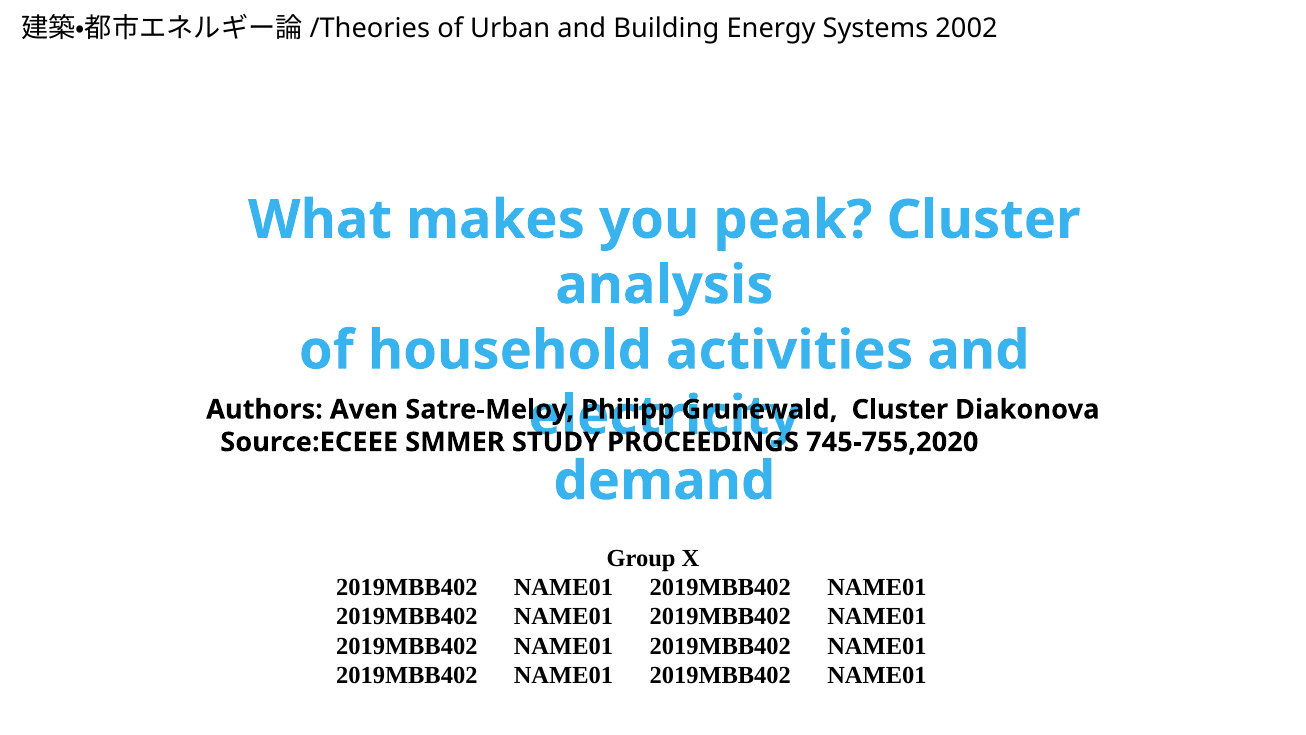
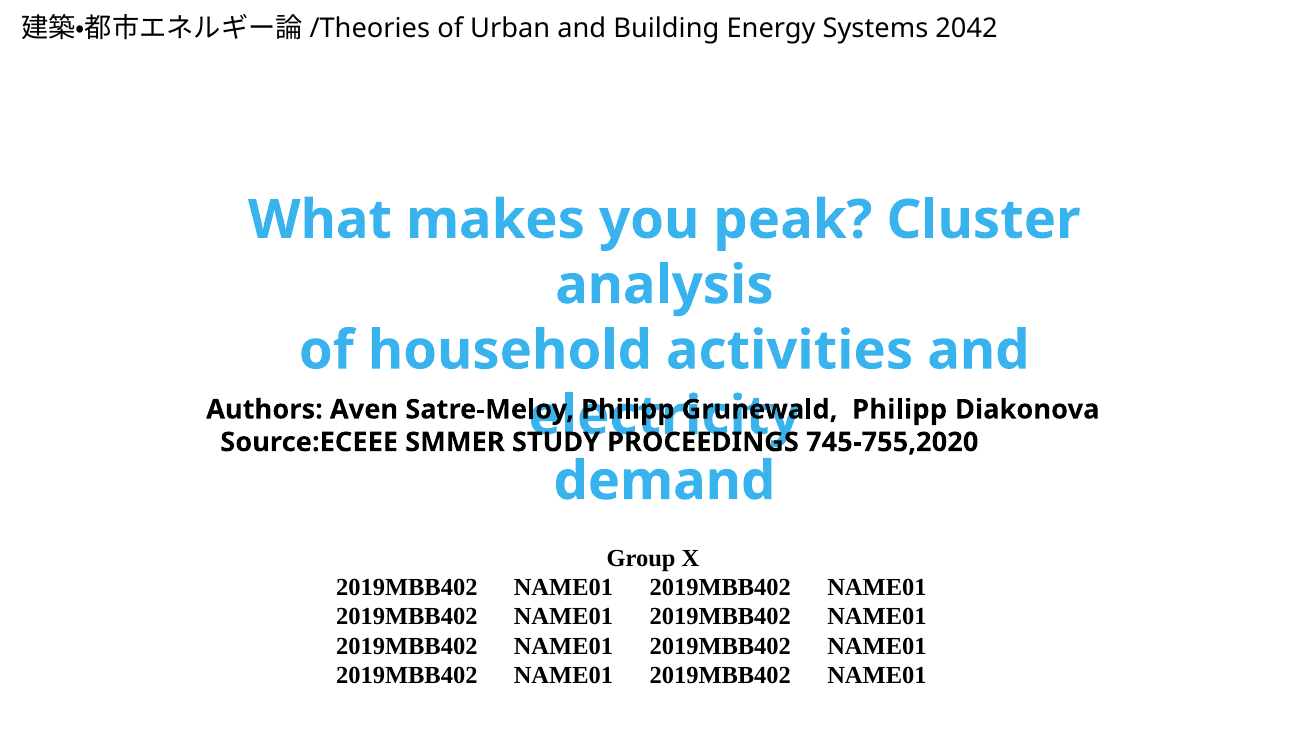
2002: 2002 -> 2042 (967, 28)
Cluster: Cluster -> Philipp (900, 409)
